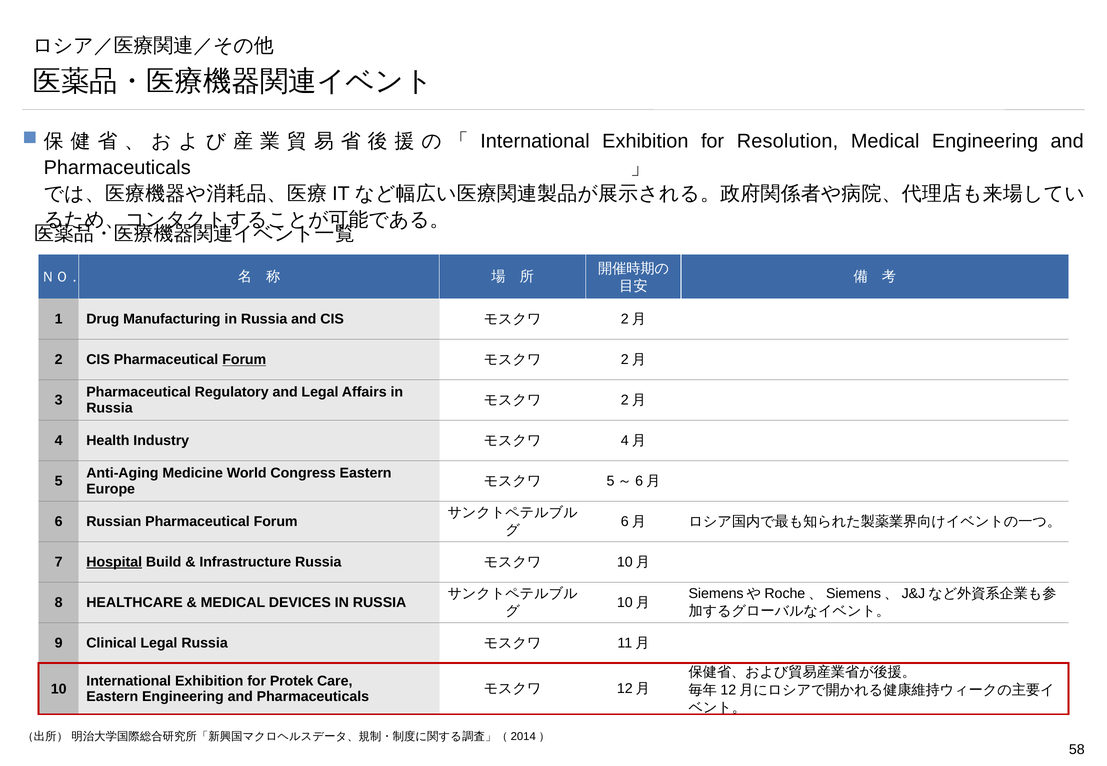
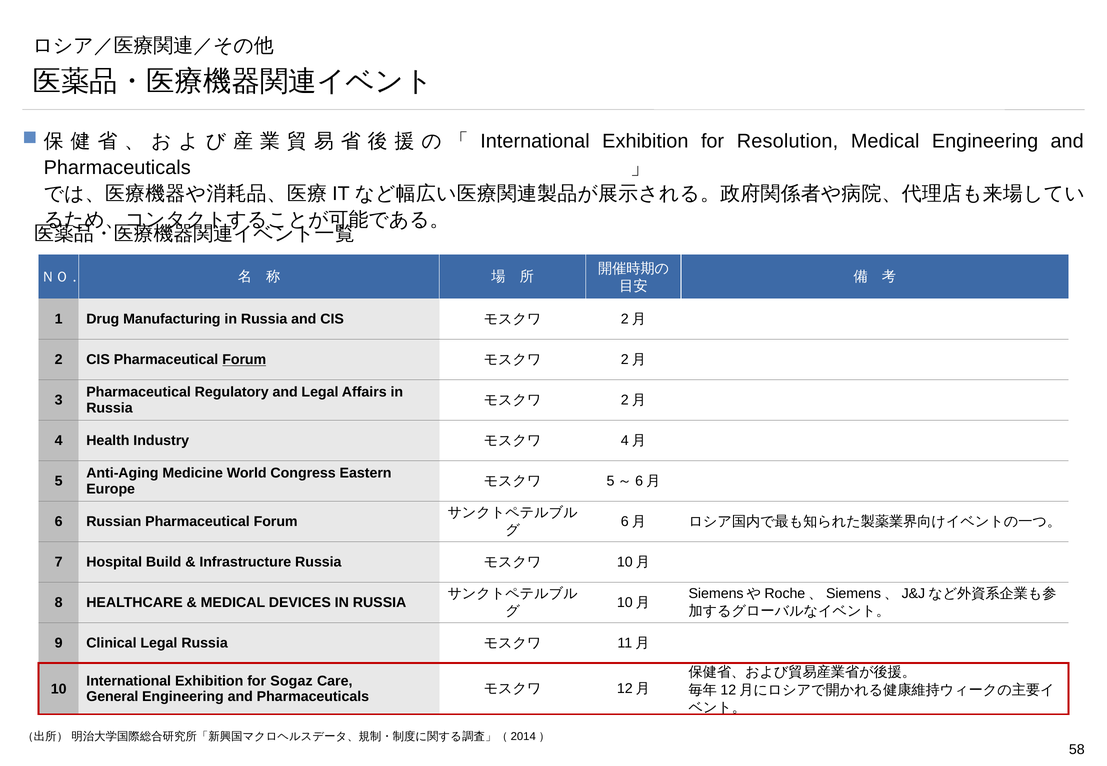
Hospital underline: present -> none (114, 562)
Protek: Protek -> Sogaz (292, 681)
Eastern: Eastern -> General (112, 697)
